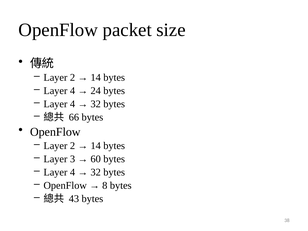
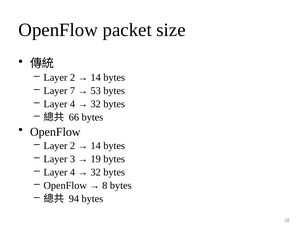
4: 4 -> 7 (73, 91)
24: 24 -> 53 (96, 91)
60: 60 -> 19 (96, 159)
43: 43 -> 94 (74, 199)
